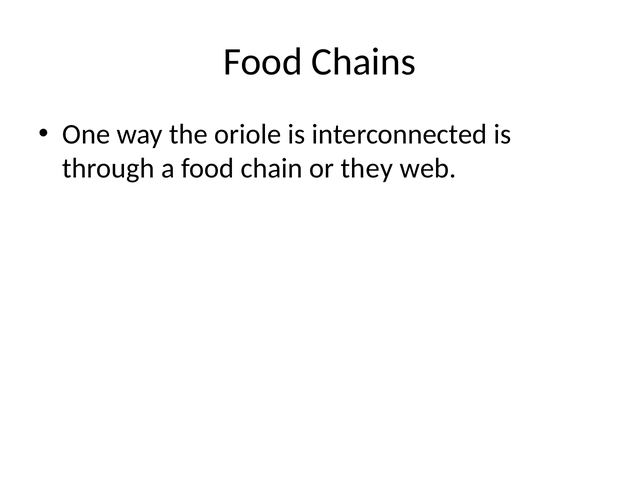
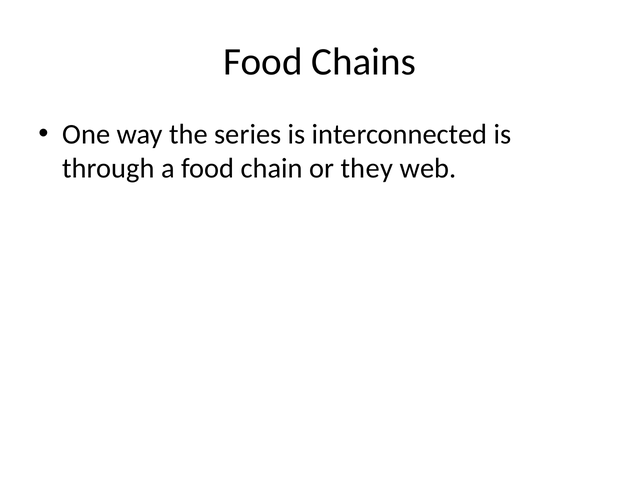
oriole: oriole -> series (248, 134)
